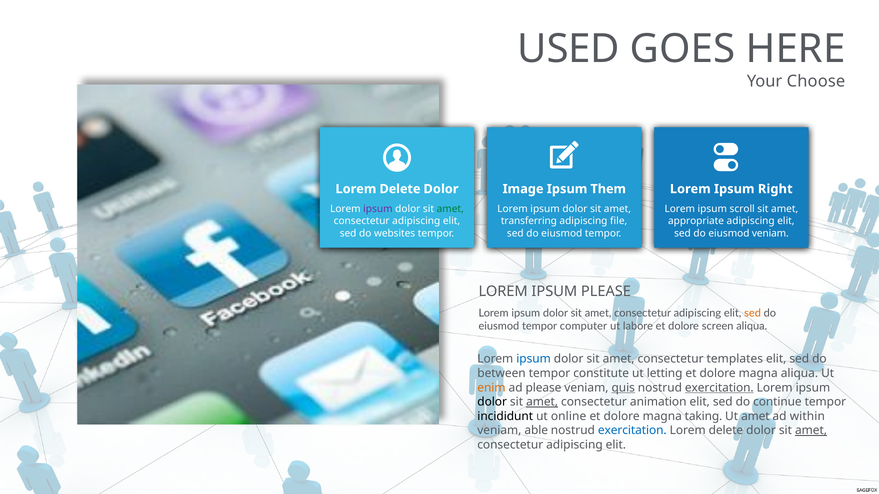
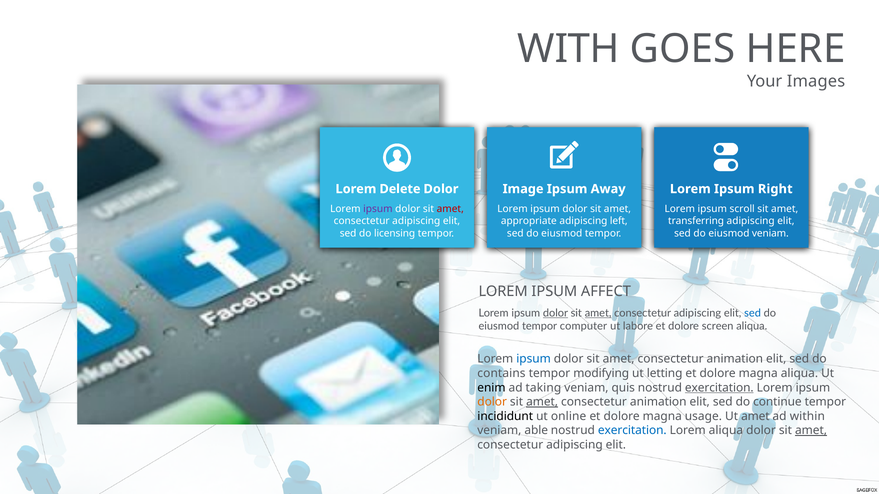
USED: USED -> WITH (569, 49)
Choose: Choose -> Images (816, 81)
Them: Them -> Away (608, 189)
amet colour: green -> red (450, 209)
transferring: transferring -> appropriate (529, 221)
file: file -> left (619, 221)
appropriate: appropriate -> transferring (696, 221)
websites: websites -> licensing (395, 233)
IPSUM PLEASE: PLEASE -> AFFECT (606, 292)
dolor underline: none -> present (555, 313)
amet underline: none -> present (598, 313)
sed colour: orange -> blue (753, 313)
templates: templates -> animation (735, 359)
between: between -> contains (501, 374)
constitute: constitute -> modifying (601, 374)
enim colour: orange -> black (491, 388)
ad please: please -> taking (543, 388)
quis underline: present -> none (623, 388)
dolor colour: black -> orange (492, 402)
taking: taking -> usage (703, 417)
delete: delete -> aliqua (726, 431)
